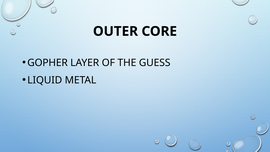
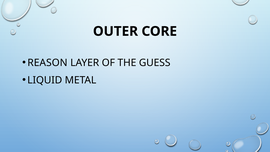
GOPHER: GOPHER -> REASON (47, 63)
